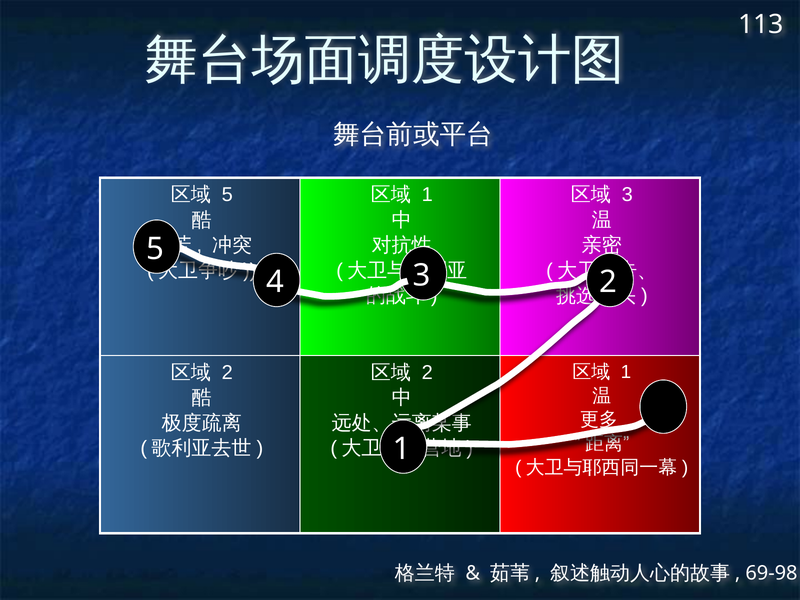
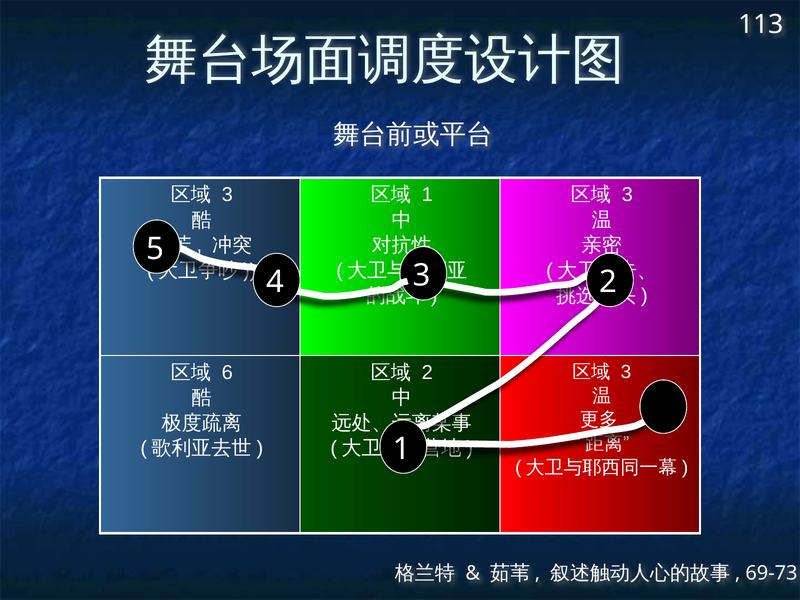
5: 5 -> 3 (227, 195)
1: 1 -> 3 (626, 372)
2: 2 -> 6 (227, 373)
69-98: 69-98 -> 69-73 (771, 573)
